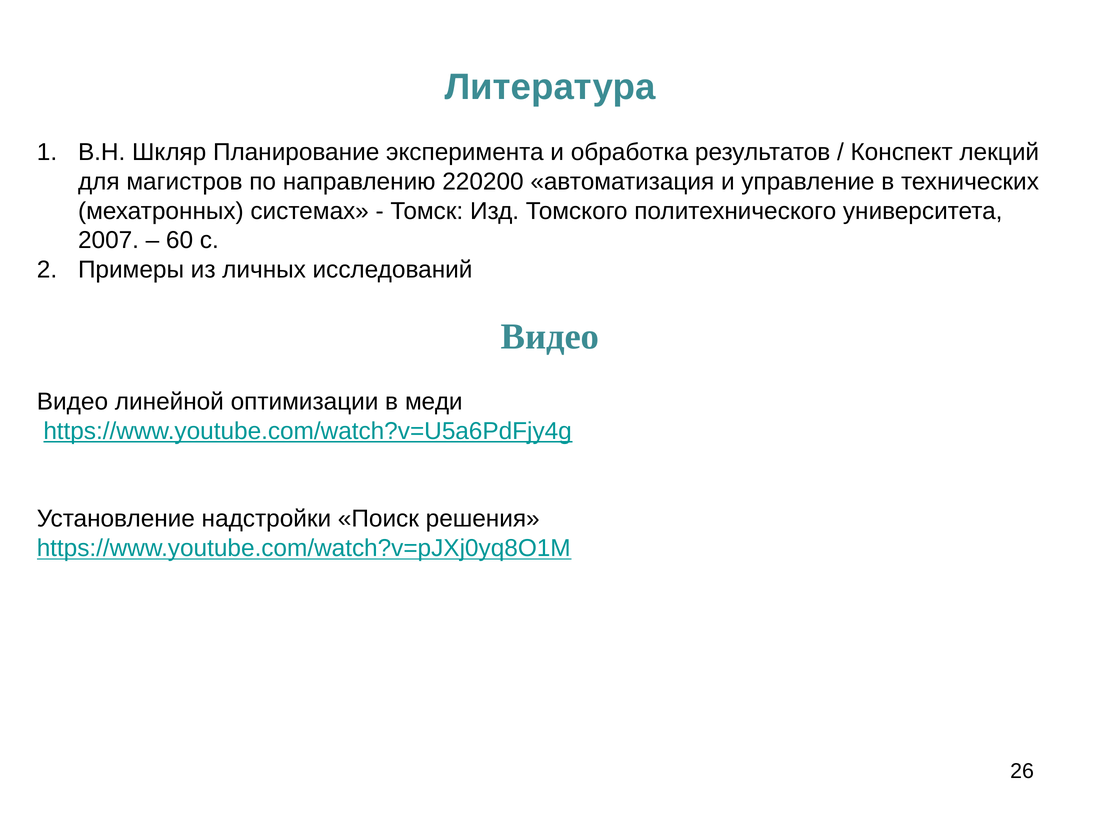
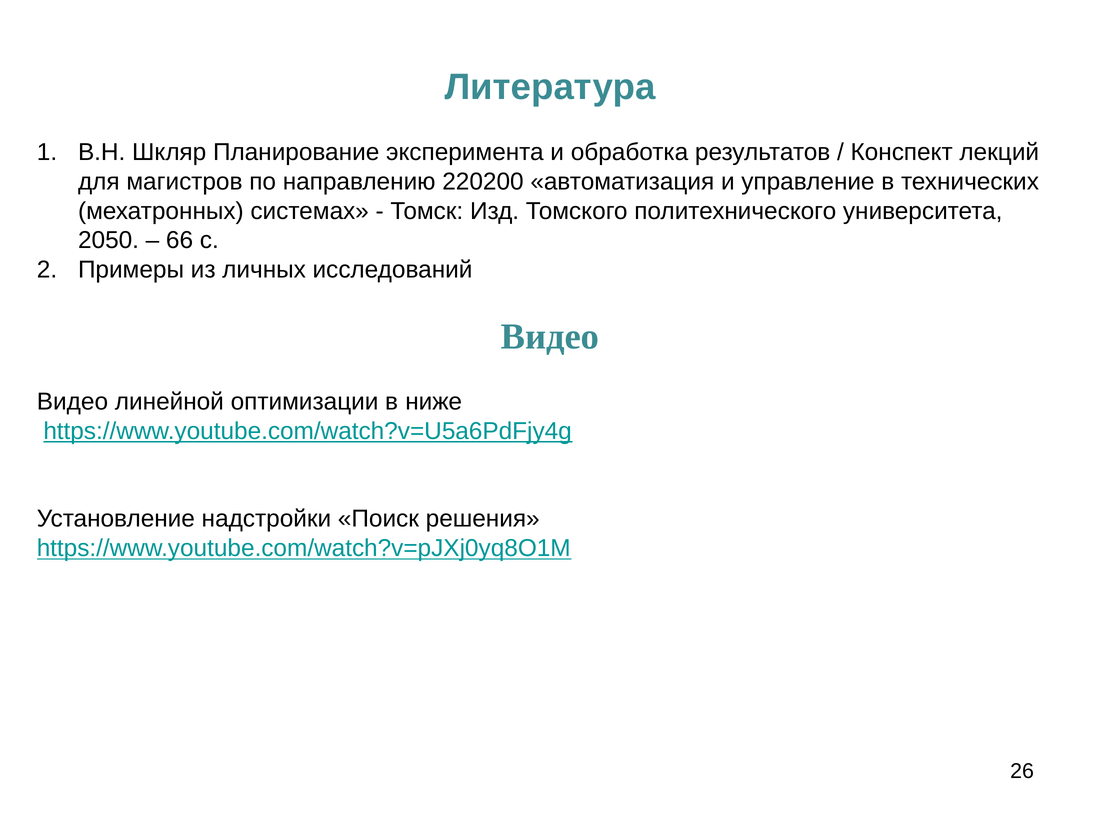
2007: 2007 -> 2050 (109, 240)
60: 60 -> 66 (180, 240)
меди: меди -> ниже (434, 402)
